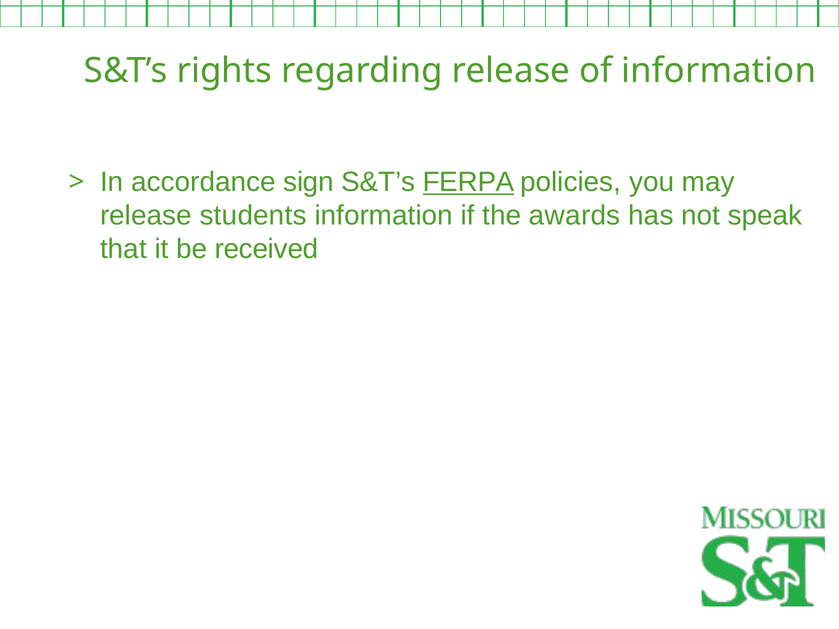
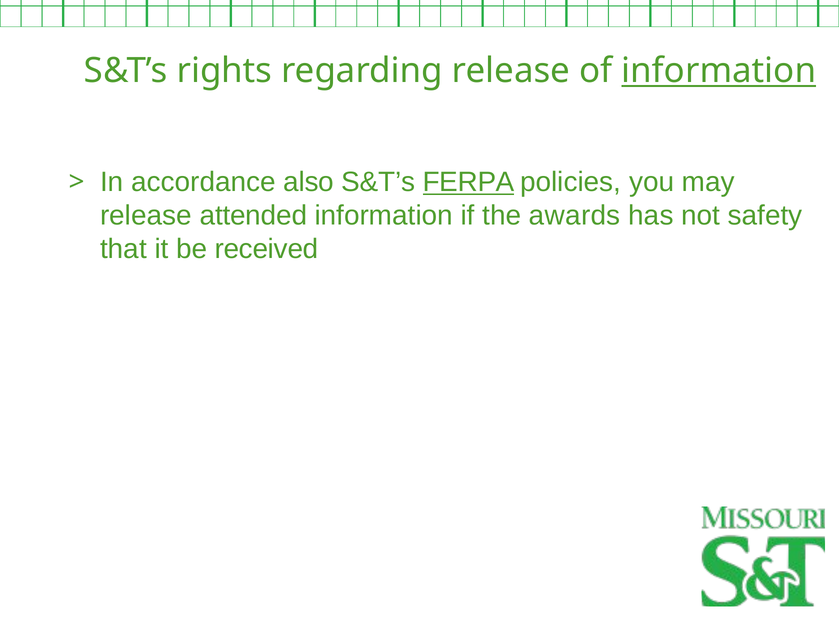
information underline: none -> present (719, 71)
sign: sign -> also (309, 182)
students: students -> attended (253, 216)
speak: speak -> safety (765, 216)
